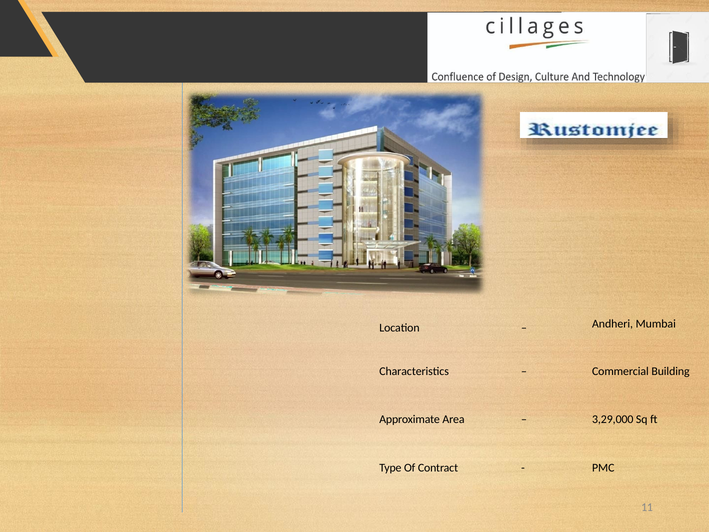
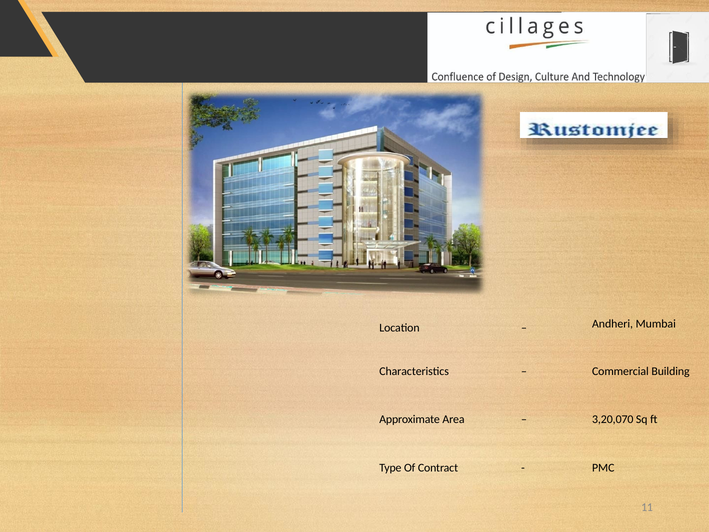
3,29,000: 3,29,000 -> 3,20,070 (613, 419)
